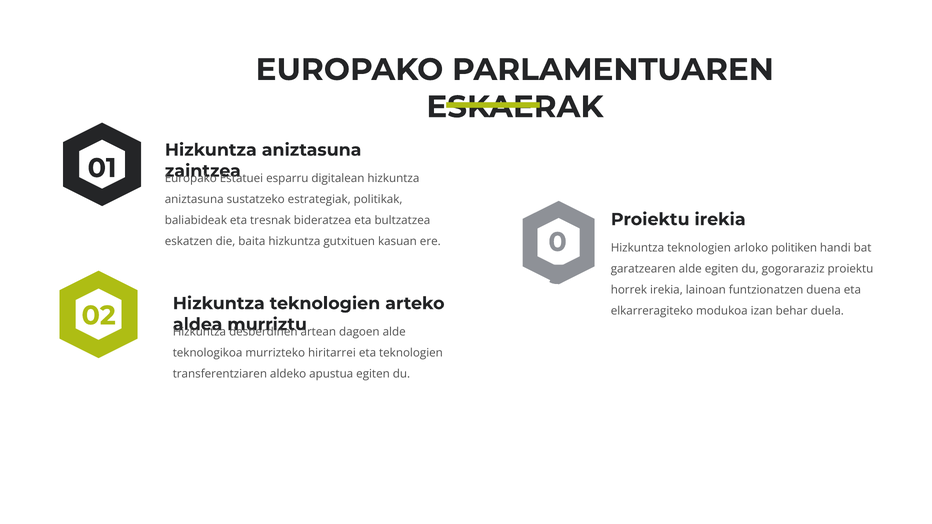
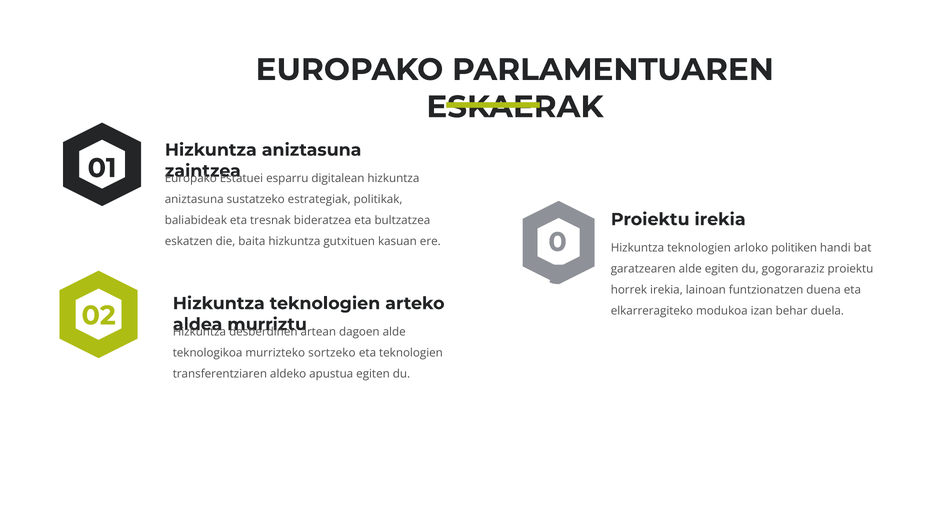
hiritarrei: hiritarrei -> sortzeko (332, 353)
